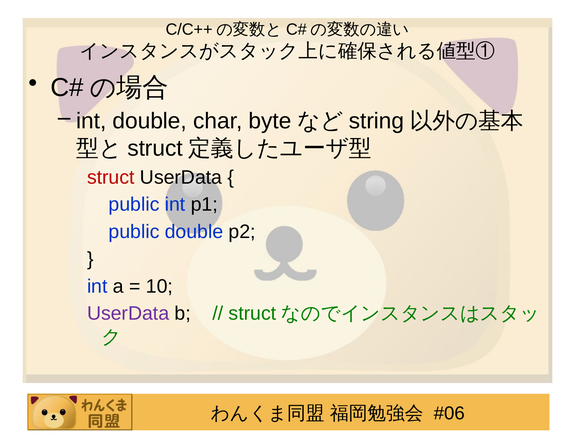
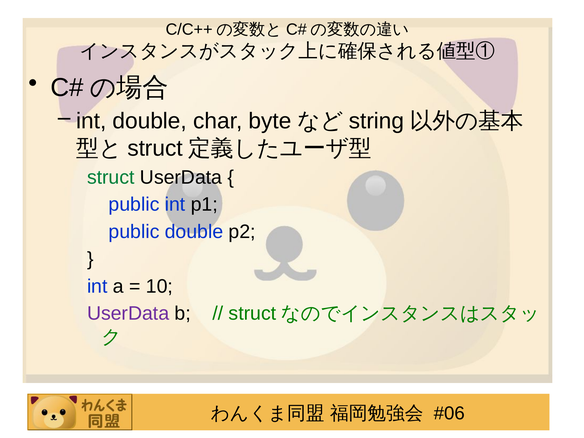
struct colour: red -> green (111, 177)
